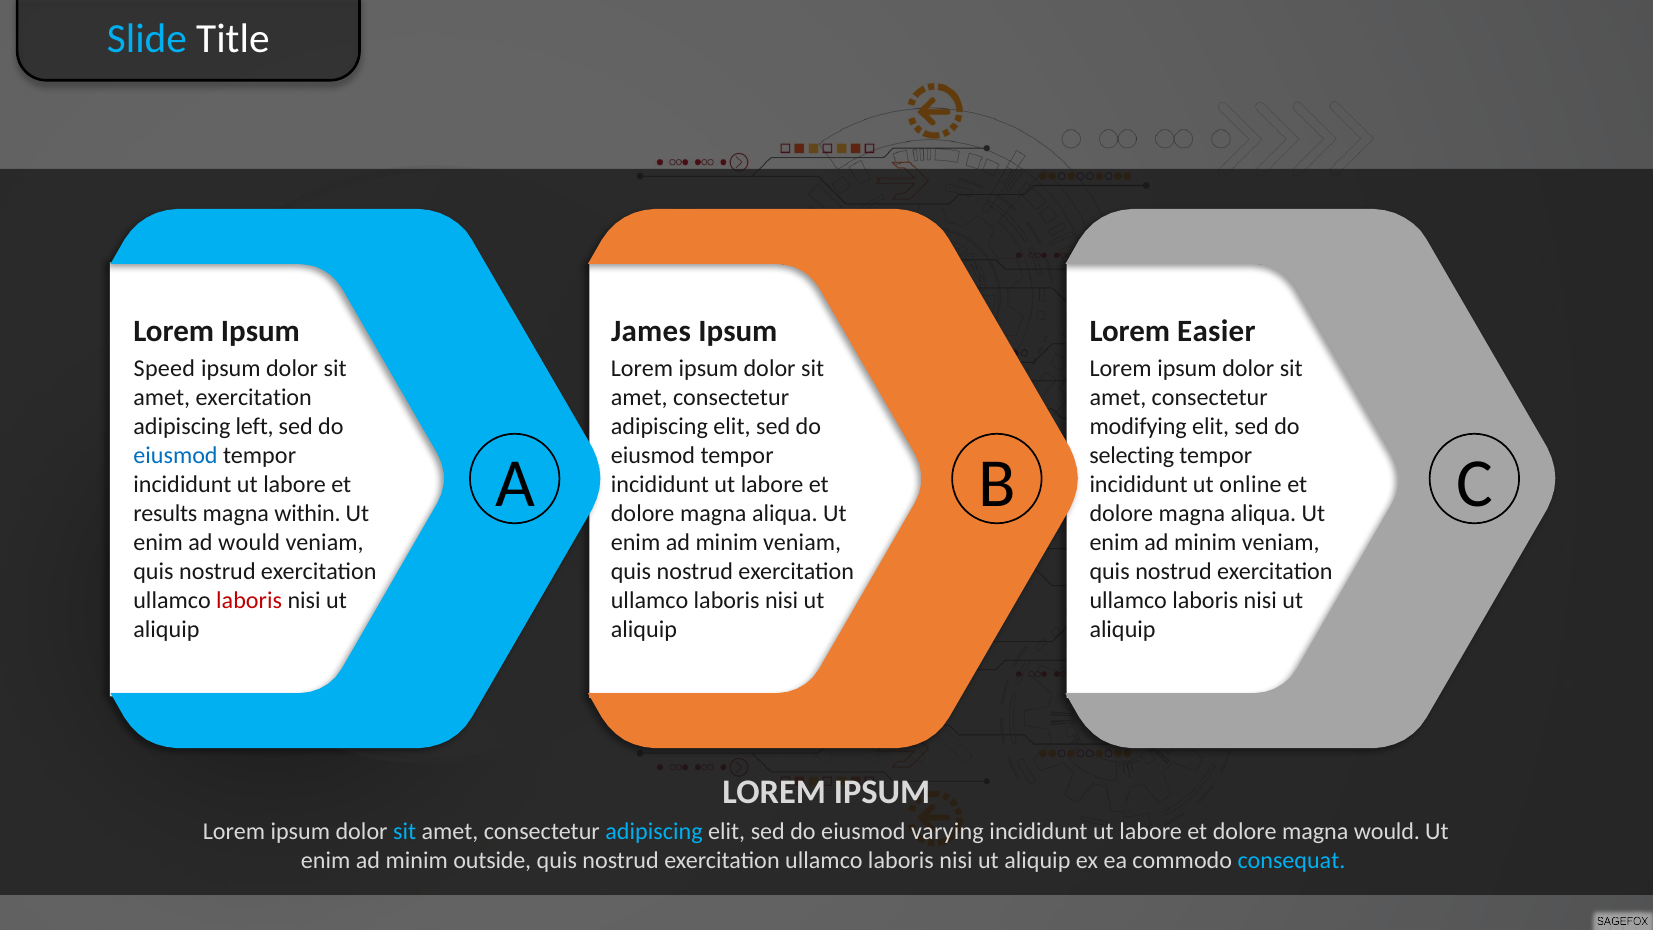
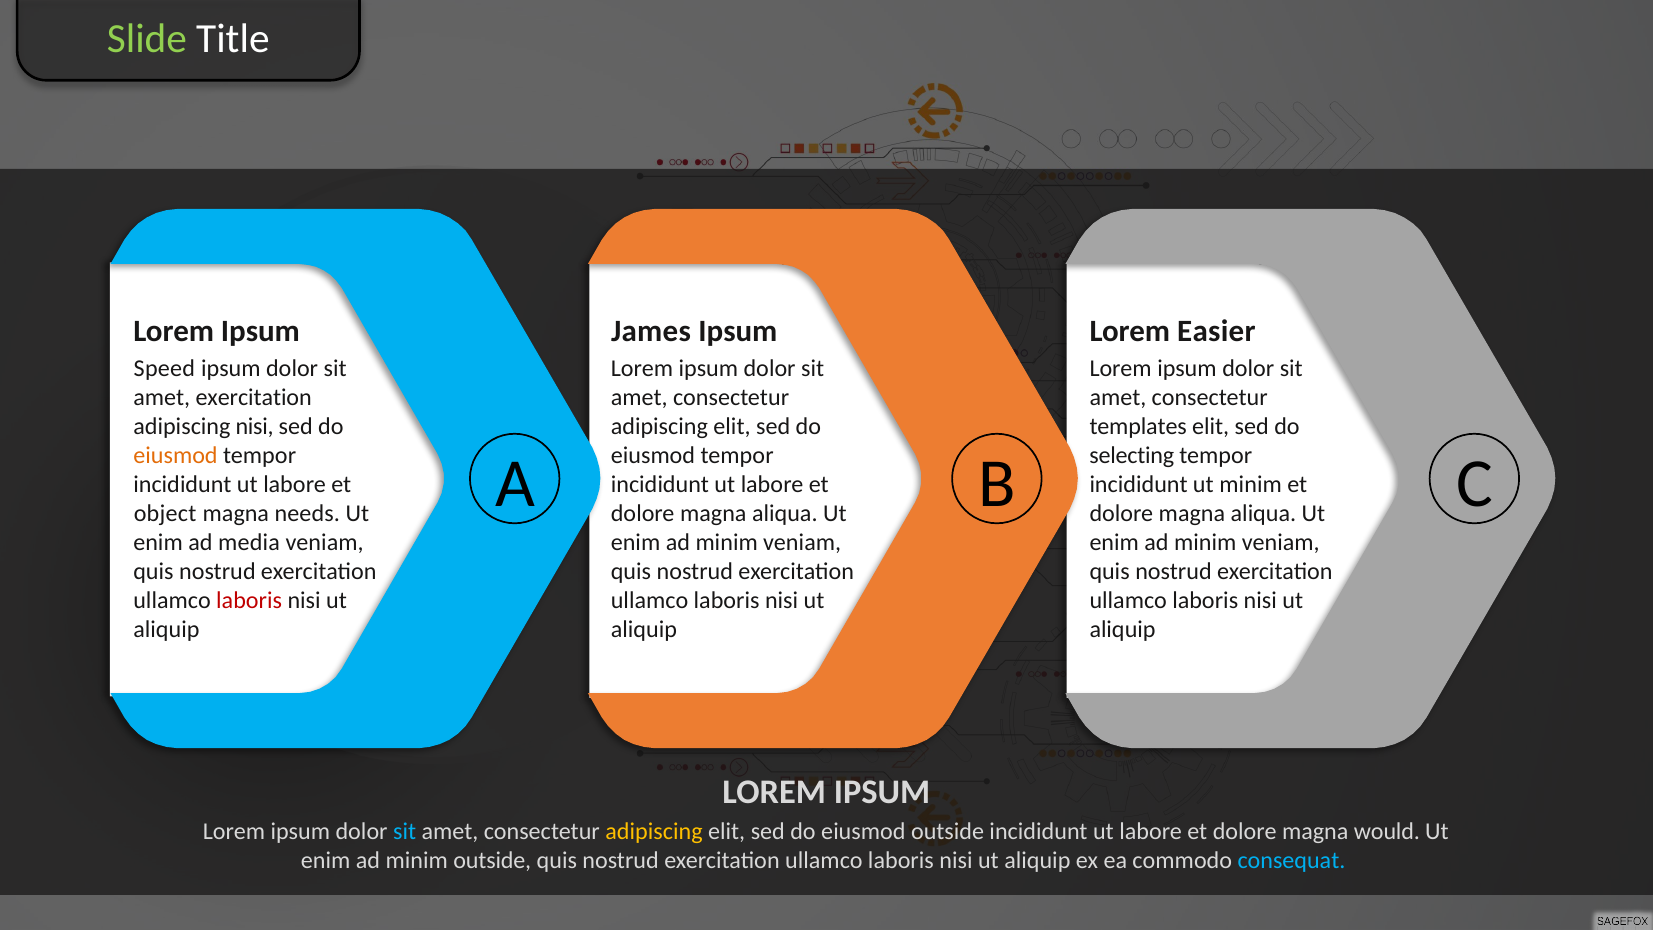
Slide colour: light blue -> light green (147, 39)
adipiscing left: left -> nisi (255, 427)
modifying: modifying -> templates (1138, 427)
eiusmod colour: blue -> orange (176, 456)
ut online: online -> minim (1251, 485)
results: results -> object (165, 513)
within: within -> needs (307, 513)
ad would: would -> media (249, 542)
adipiscing colour: light blue -> yellow (654, 832)
eiusmod varying: varying -> outside (948, 832)
